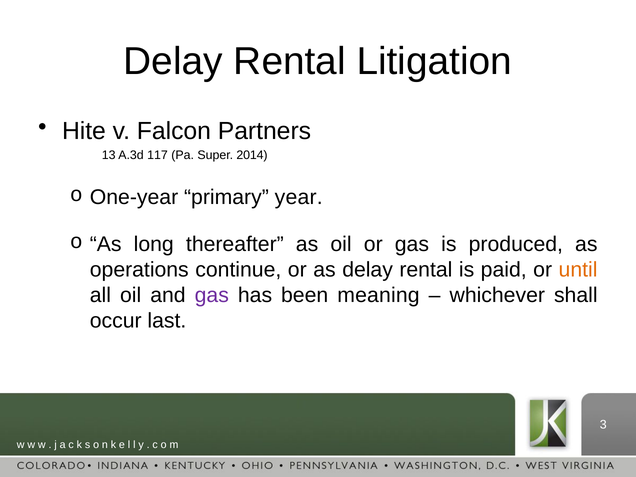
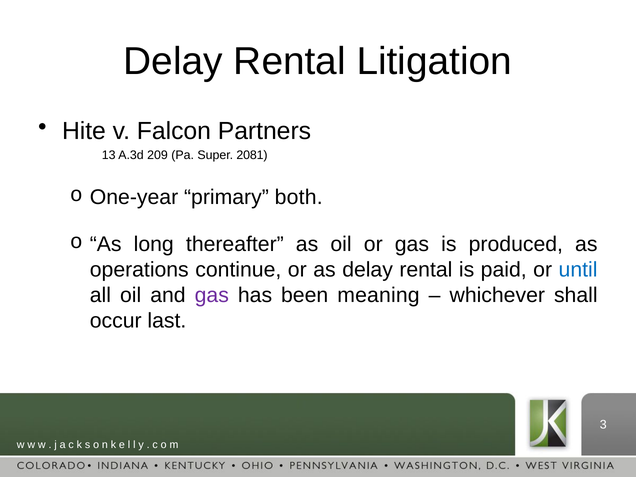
117: 117 -> 209 (157, 155)
2014: 2014 -> 2081 (252, 155)
year: year -> both (299, 197)
until colour: orange -> blue (578, 270)
